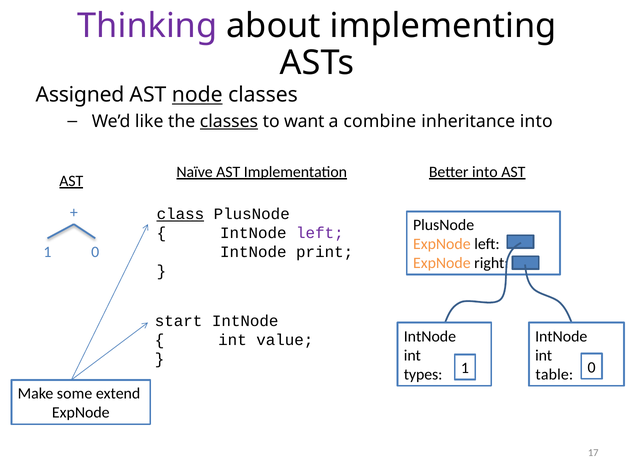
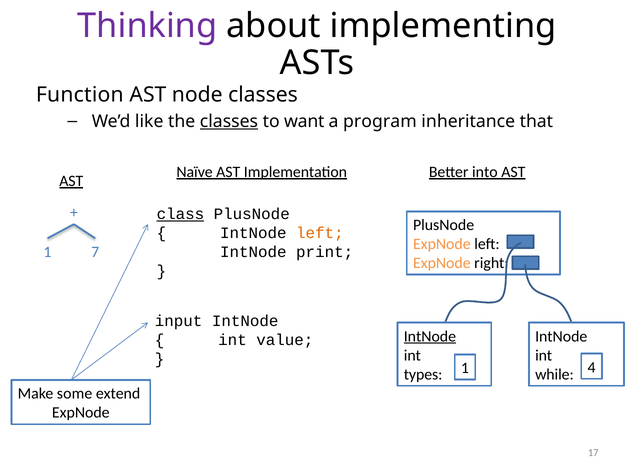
Assigned: Assigned -> Function (80, 95)
node underline: present -> none (197, 95)
combine: combine -> program (380, 122)
inheritance into: into -> that (536, 122)
left colour: purple -> orange (320, 233)
0: 0 -> 7 (95, 252)
start: start -> input (179, 321)
IntNode underline: none -> present (430, 337)
0: 0 -> 4 (592, 368)
table: table -> while (554, 375)
